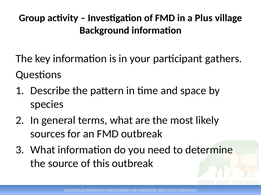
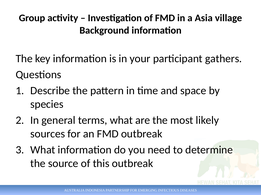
Plus: Plus -> Asia (204, 18)
